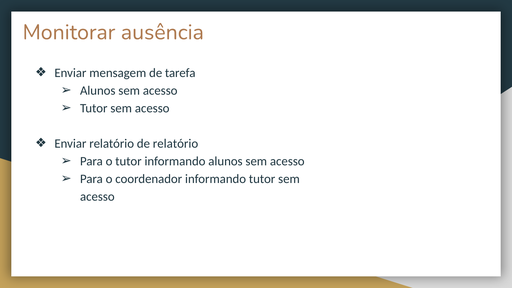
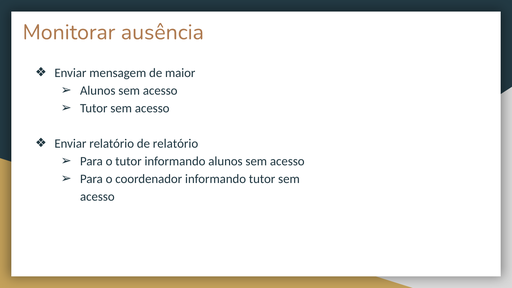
tarefa: tarefa -> maior (180, 73)
